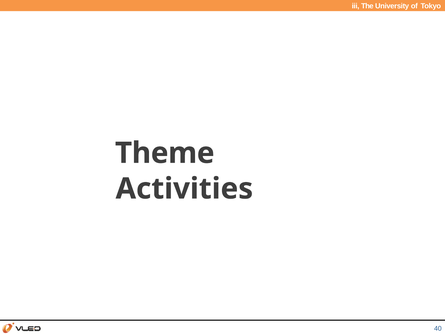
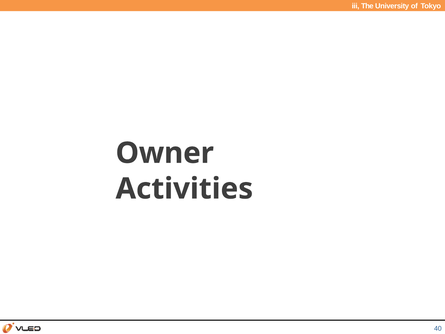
Theme: Theme -> Owner (165, 153)
